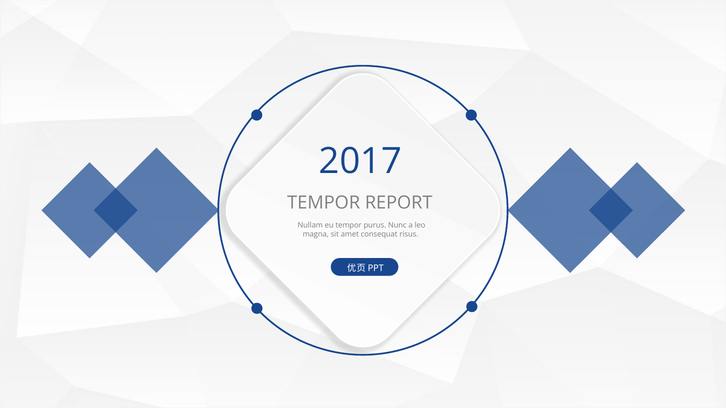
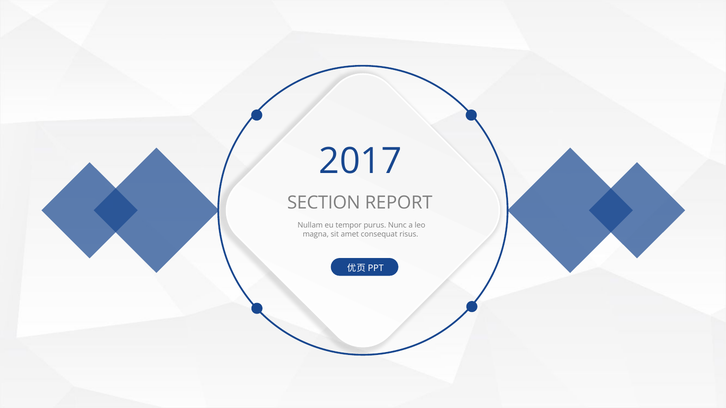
TEMPOR: TEMPOR -> SECTION (324, 203)
